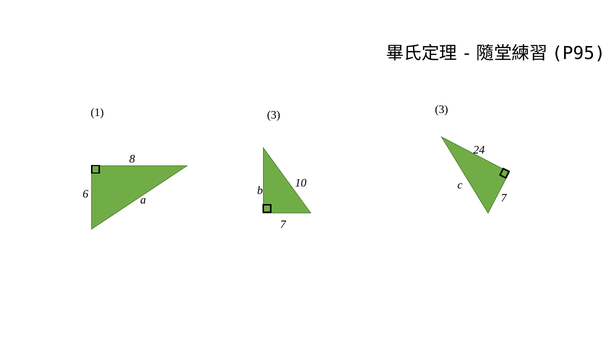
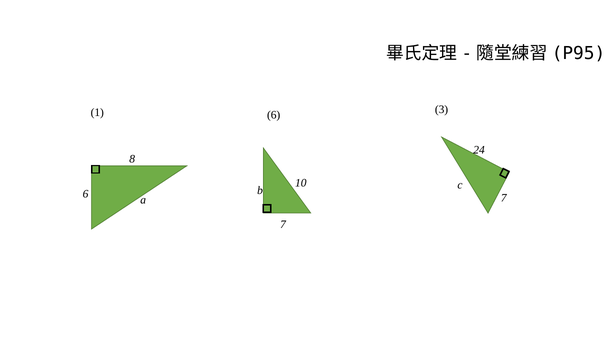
1 3: 3 -> 6 (274, 115)
